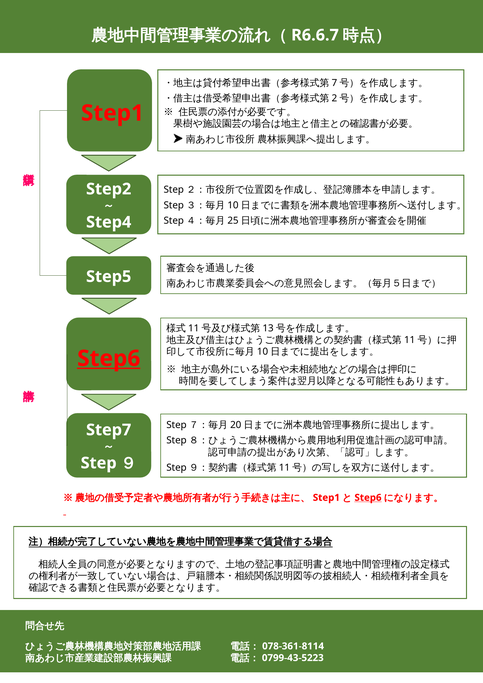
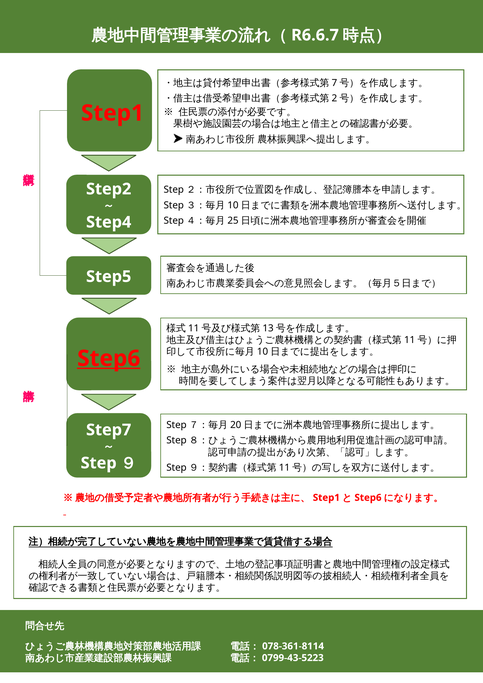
Step6 underline: present -> none (368, 498)
